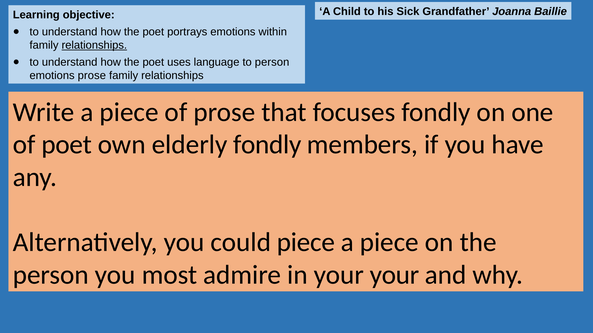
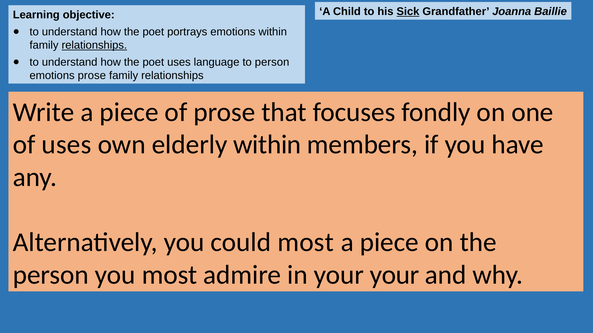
Sick underline: none -> present (408, 12)
of poet: poet -> uses (66, 145)
elderly fondly: fondly -> within (267, 145)
could piece: piece -> most (306, 243)
